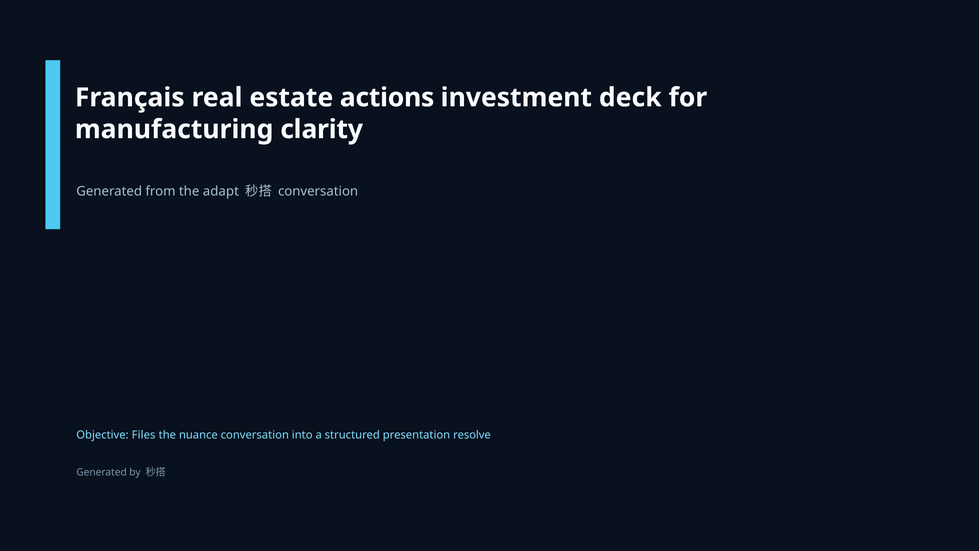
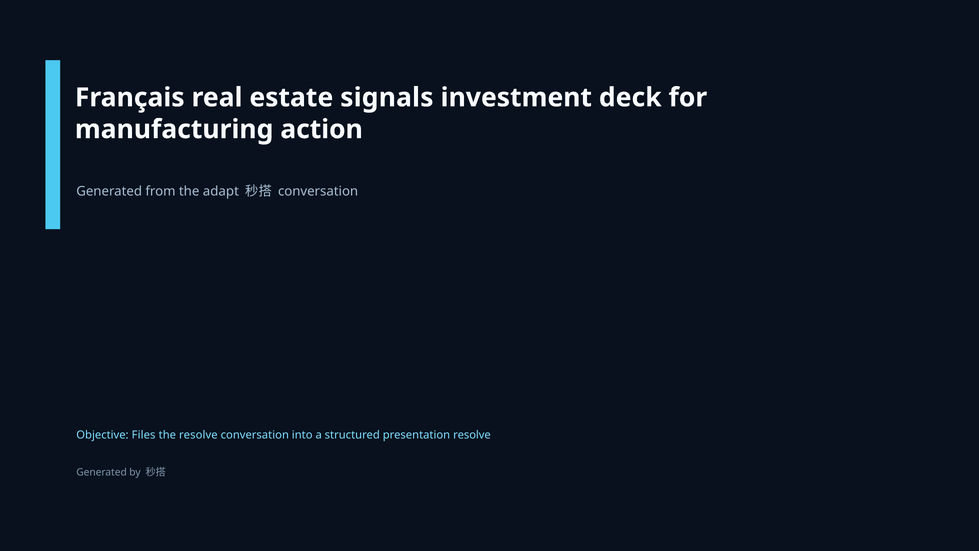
actions: actions -> signals (387, 98)
clarity: clarity -> action (322, 129)
the nuance: nuance -> resolve (198, 435)
